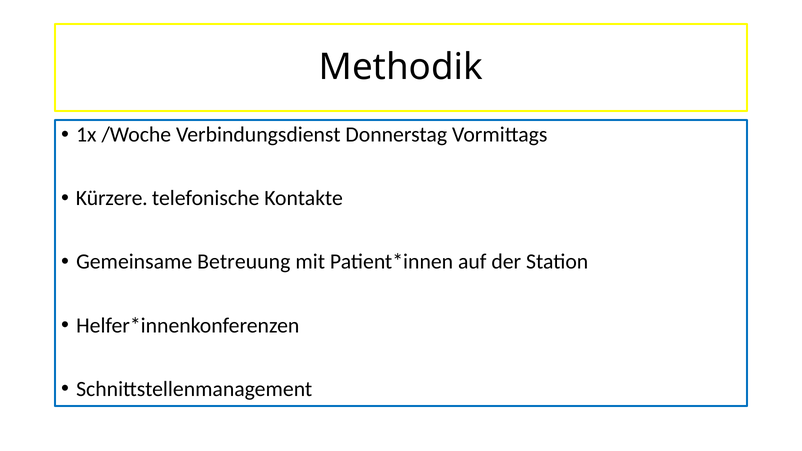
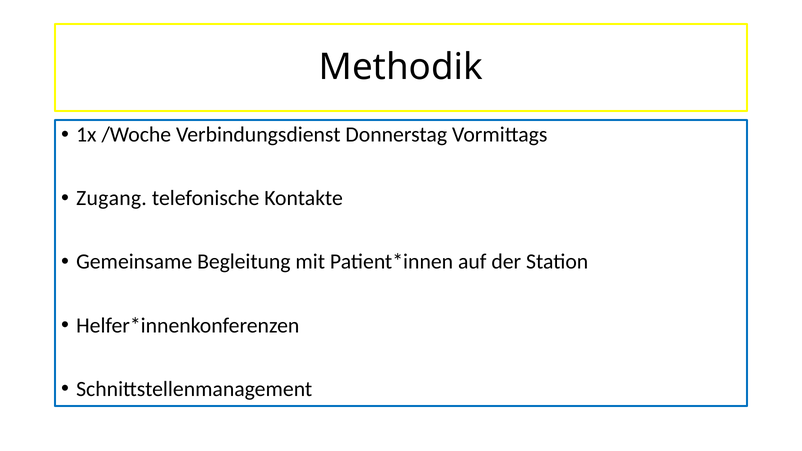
Kürzere: Kürzere -> Zugang (112, 198)
Betreuung: Betreuung -> Begleitung (244, 262)
